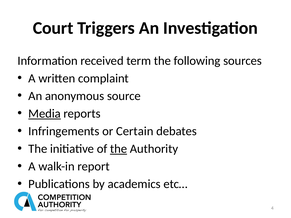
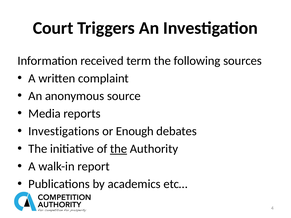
Media underline: present -> none (45, 114)
Infringements: Infringements -> Investigations (64, 131)
Certain: Certain -> Enough (135, 131)
